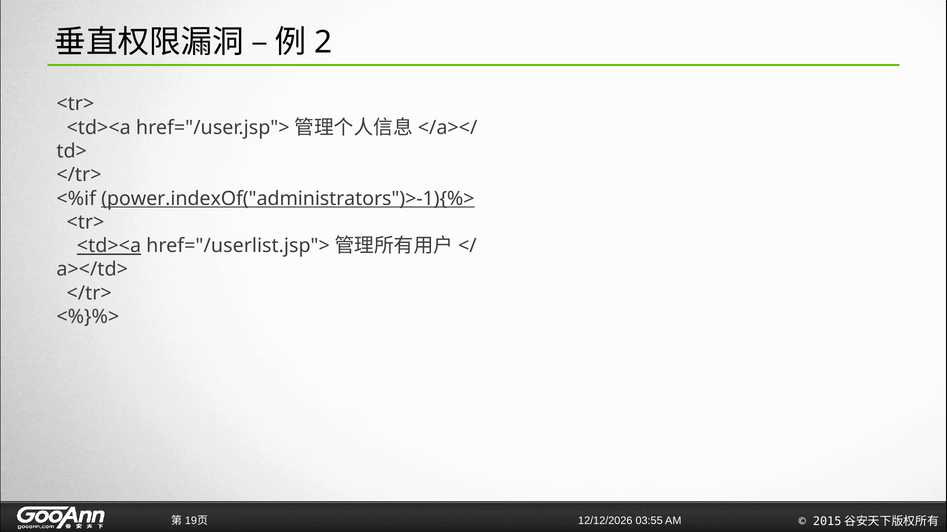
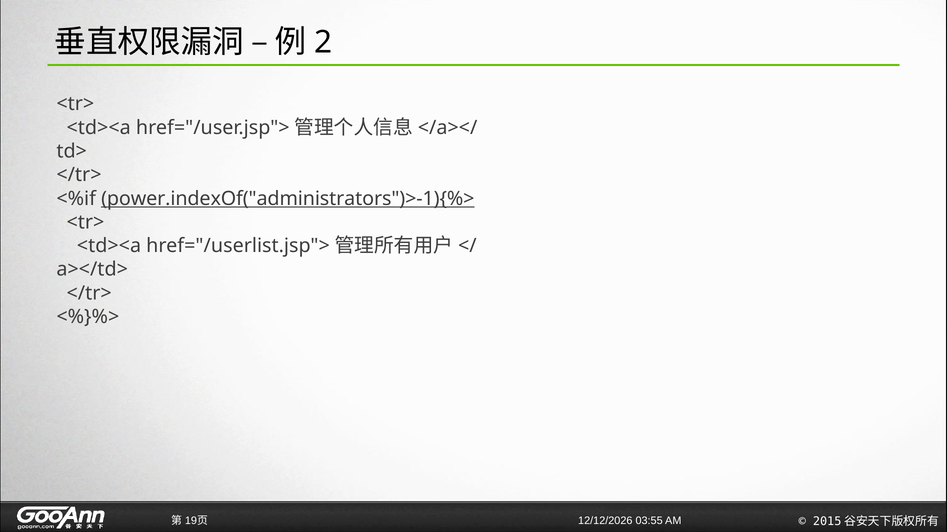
<td><a underline: present -> none (109, 246)
